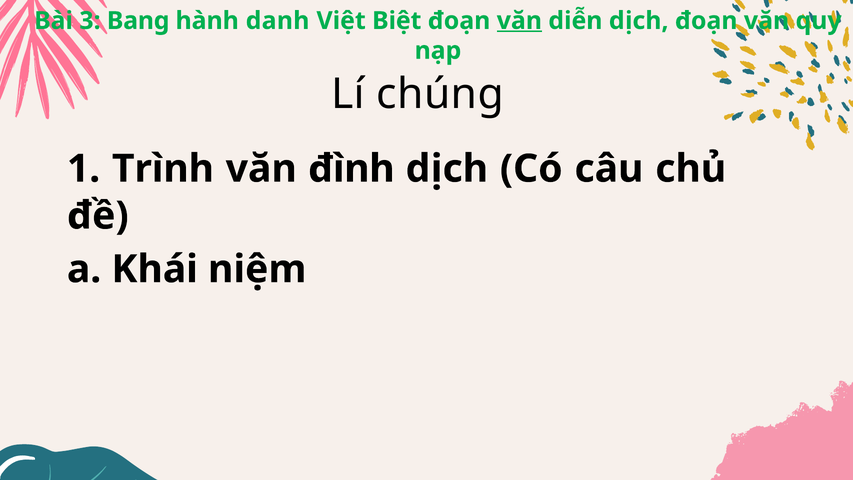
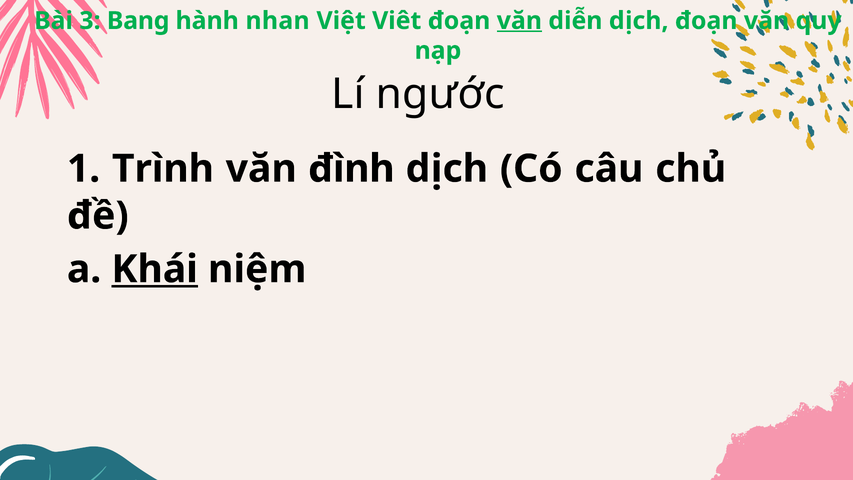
danh: danh -> nhan (278, 21)
Biệt: Biệt -> Viêt (397, 21)
chúng: chúng -> ngước (440, 94)
Khái underline: none -> present (155, 269)
